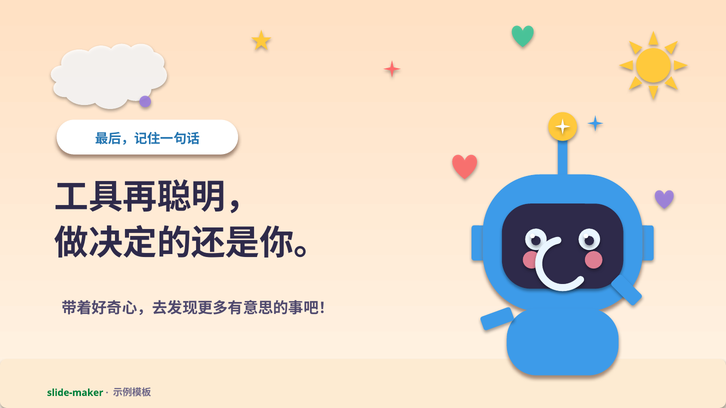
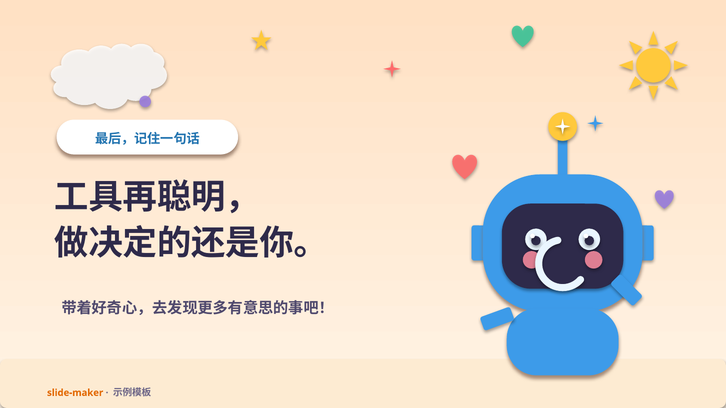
slide-maker colour: green -> orange (75, 393)
